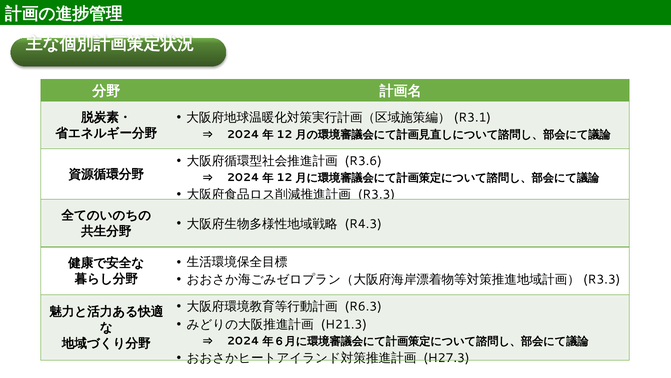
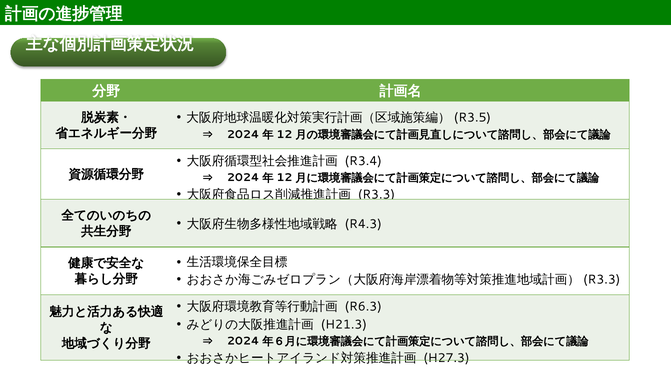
R3.1: R3.1 -> R3.5 (472, 118)
R3.6: R3.6 -> R3.4 (363, 161)
